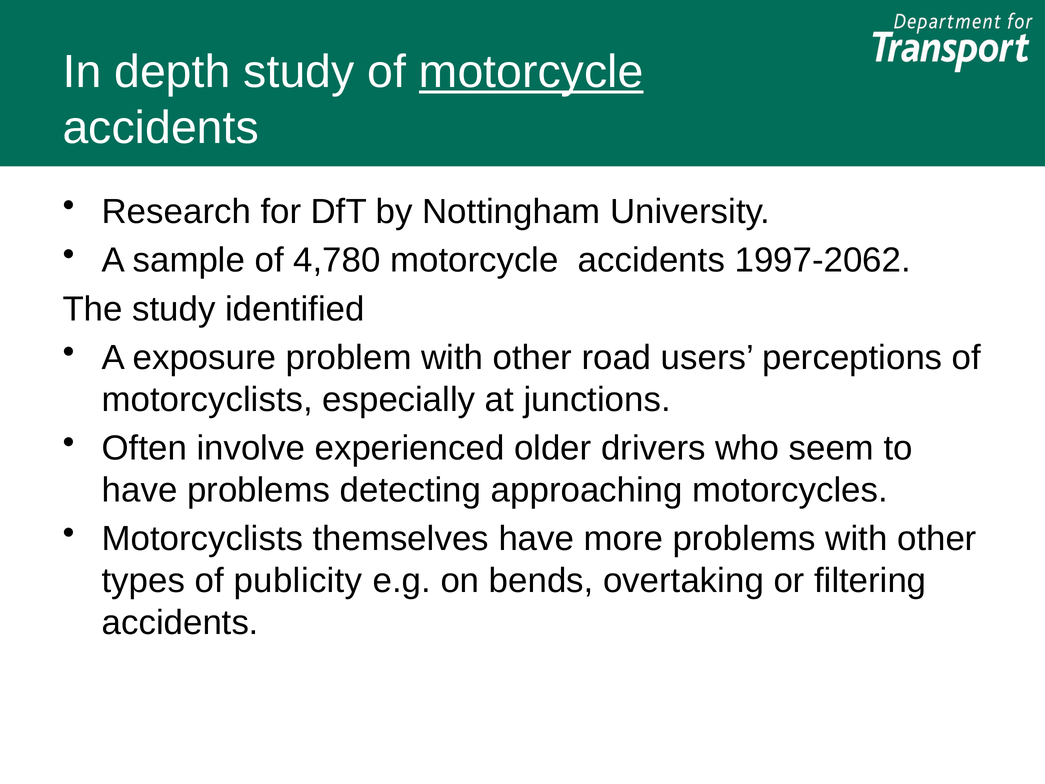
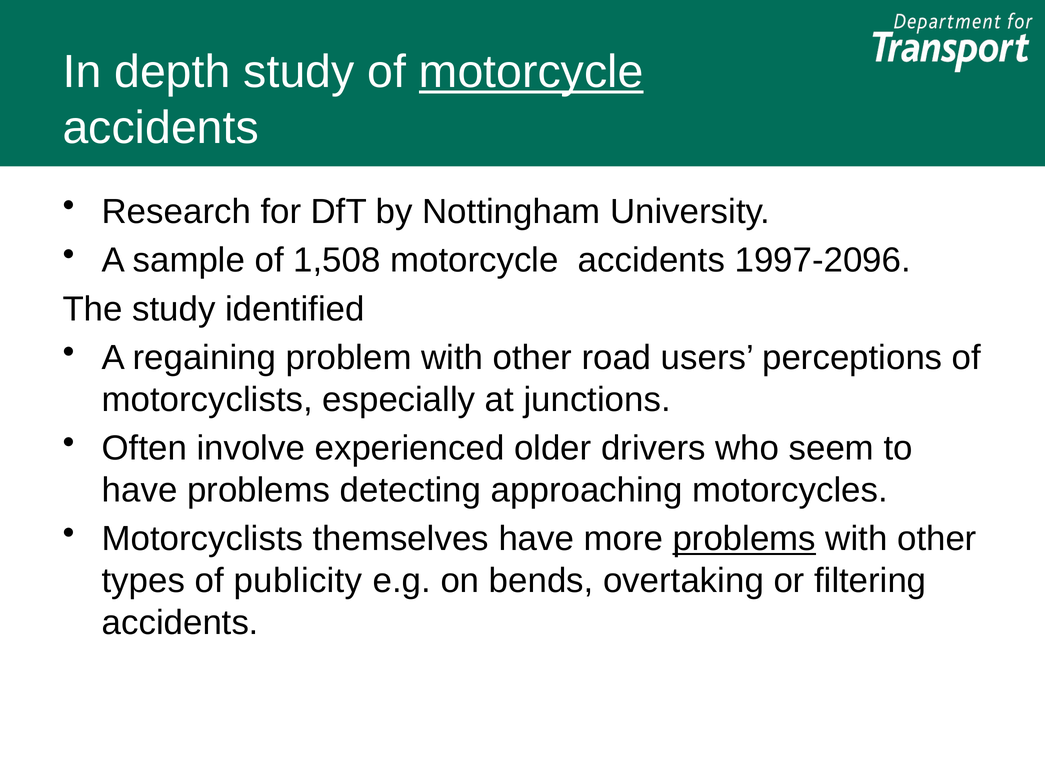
4,780: 4,780 -> 1,508 (337, 260)
1997-2062: 1997-2062 -> 1997-2096 (823, 260)
exposure: exposure -> regaining (204, 358)
problems underline: none -> present (744, 539)
